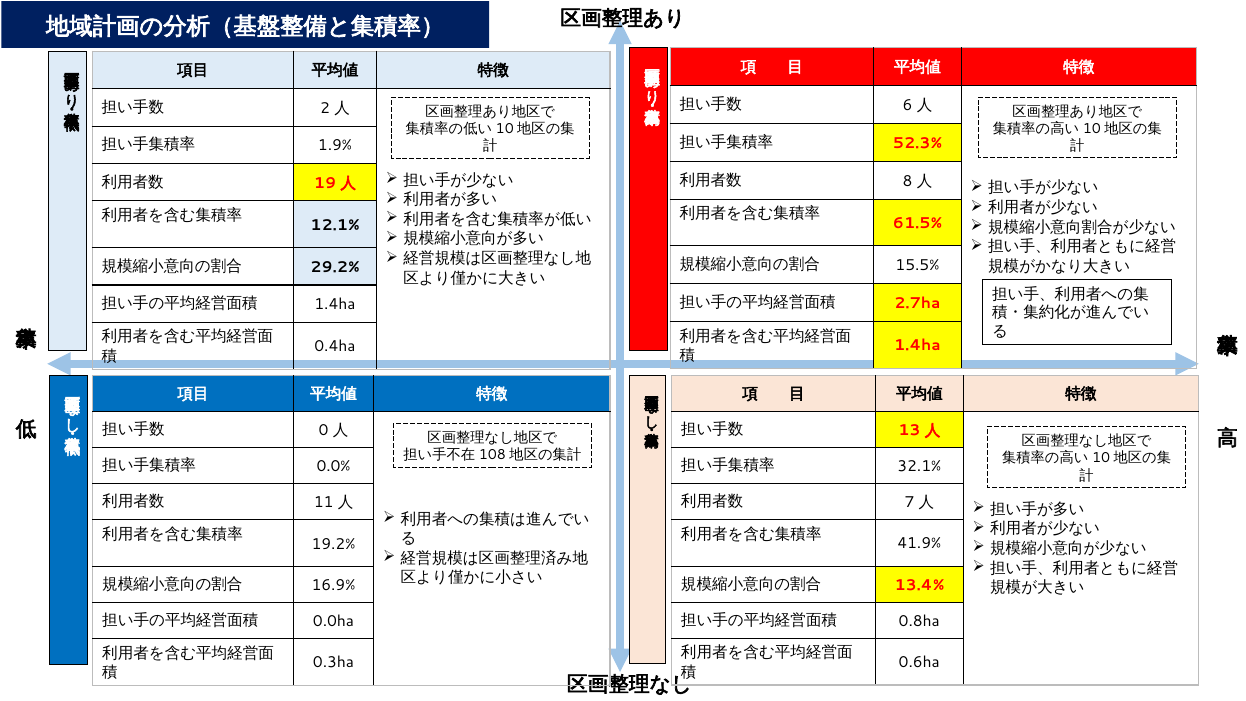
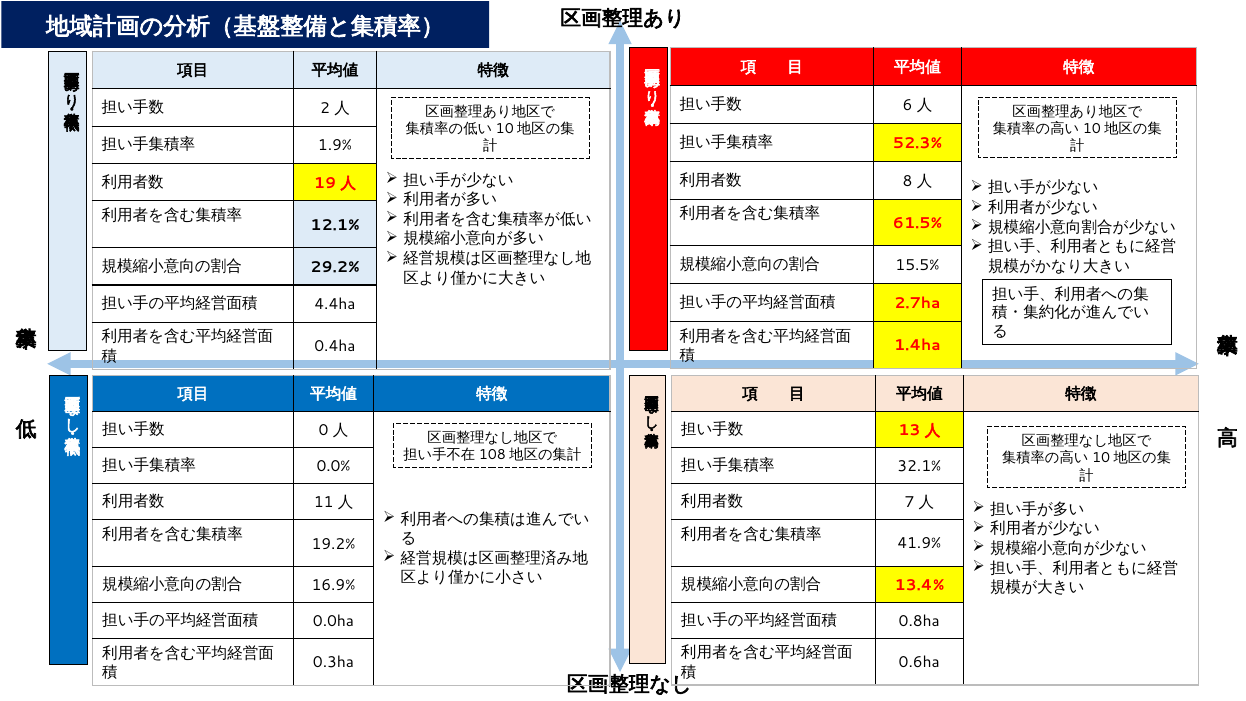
1.4ha: 1.4ha -> 4.4ha (335, 304)
